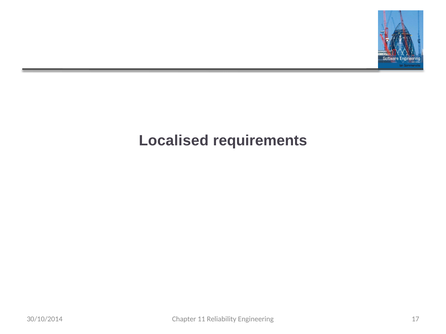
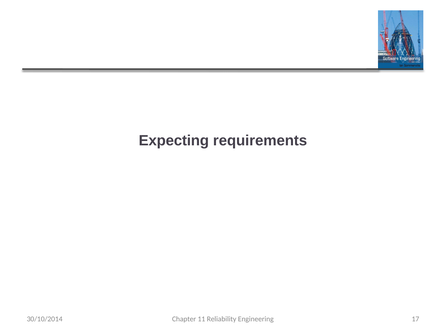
Localised: Localised -> Expecting (174, 141)
